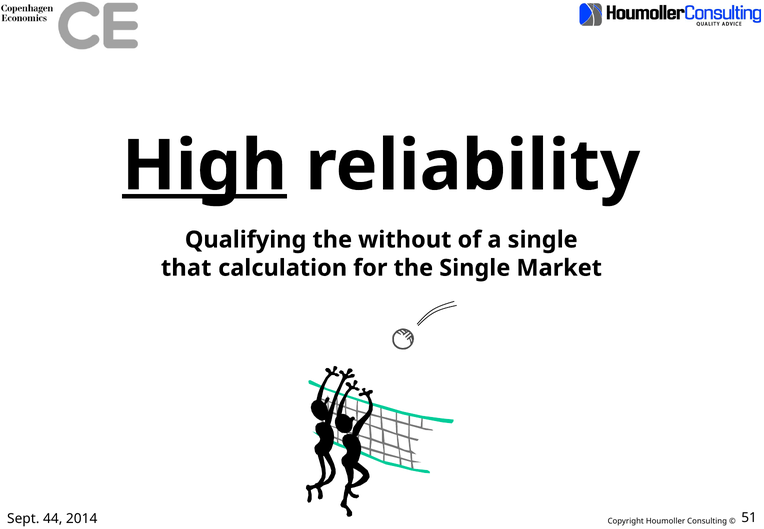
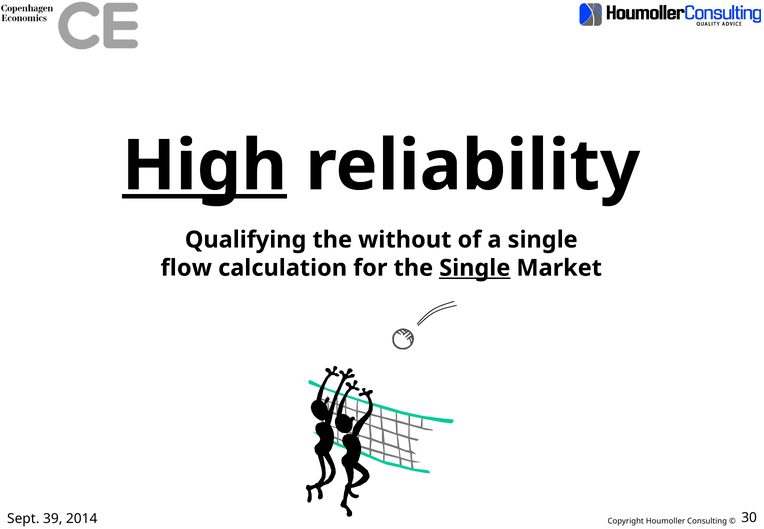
that: that -> flow (186, 268)
Single underline: none -> present (475, 268)
44: 44 -> 39 (53, 519)
51: 51 -> 30 (749, 518)
